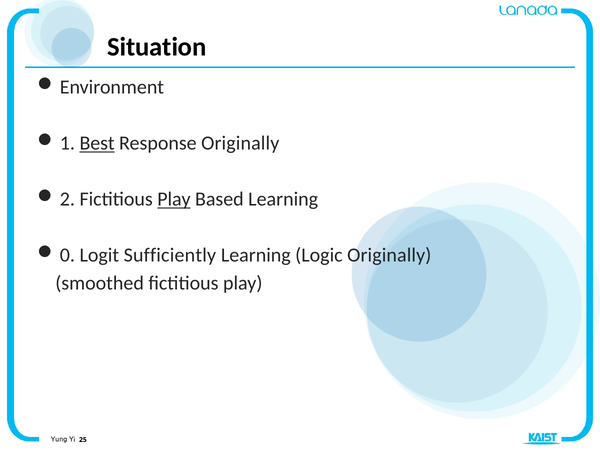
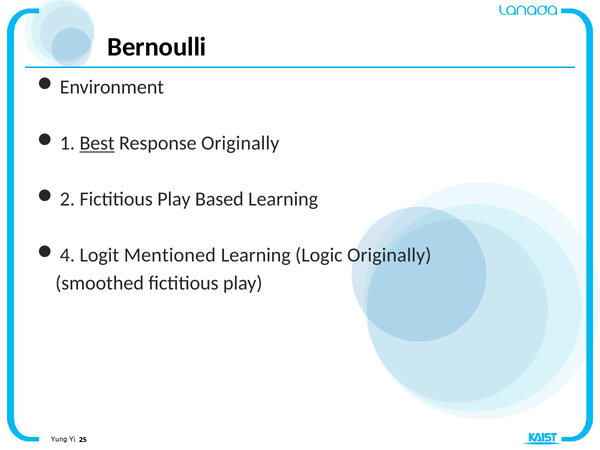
Situation: Situation -> Bernoulli (157, 47)
Play underline: present -> none (174, 199)
0: 0 -> 4 (67, 255)
Sufficiently: Sufficiently -> Mentioned (170, 255)
